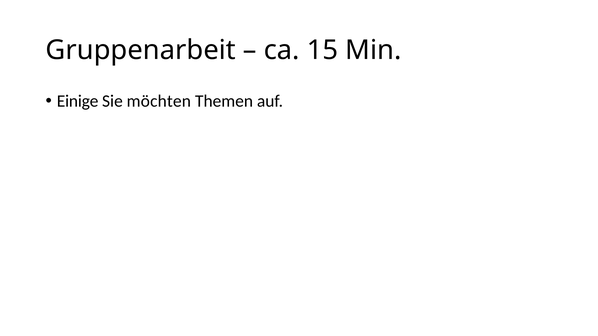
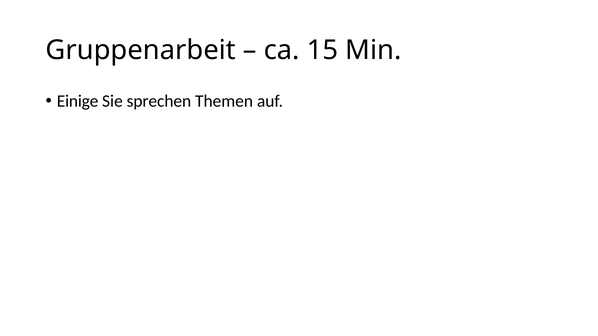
möchten: möchten -> sprechen (159, 101)
